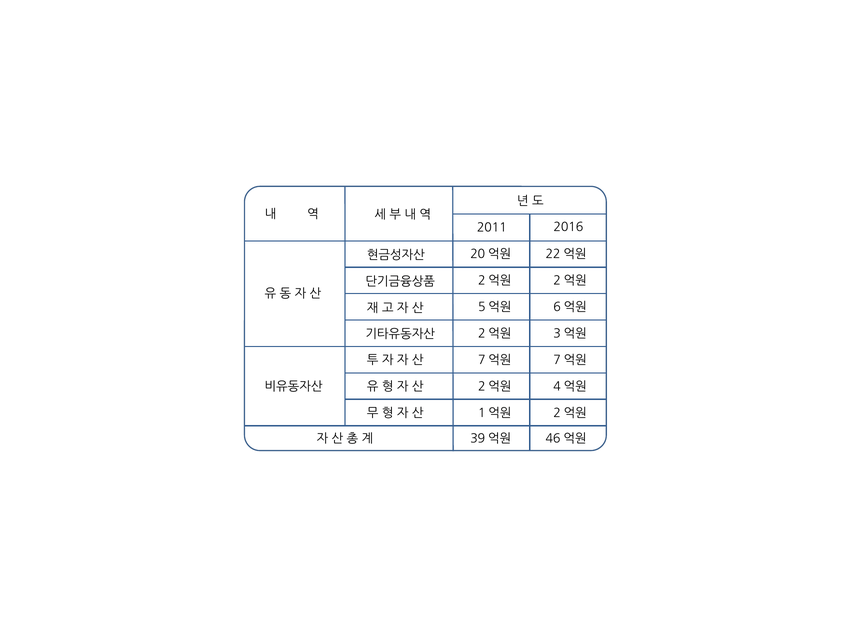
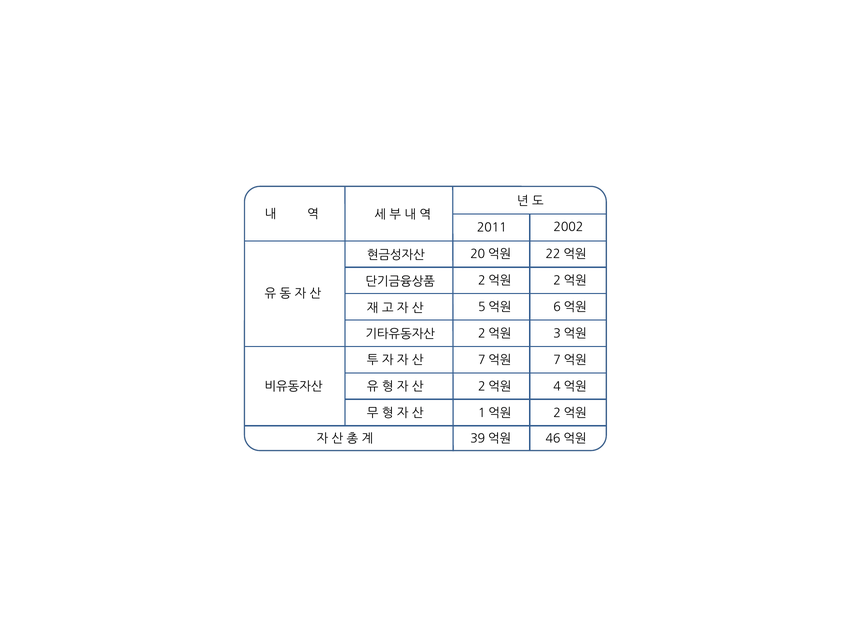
2016: 2016 -> 2002 (568, 227)
